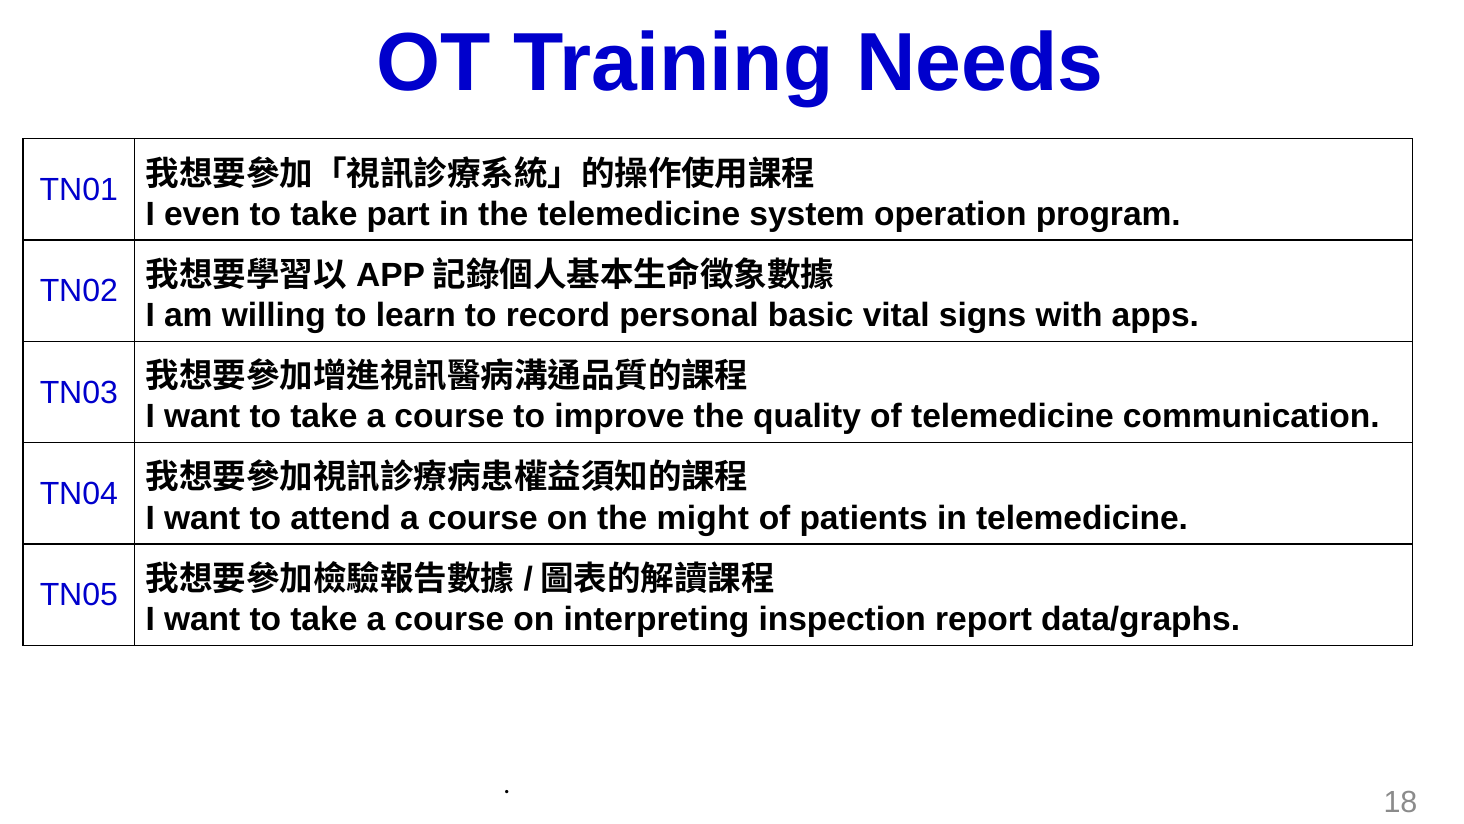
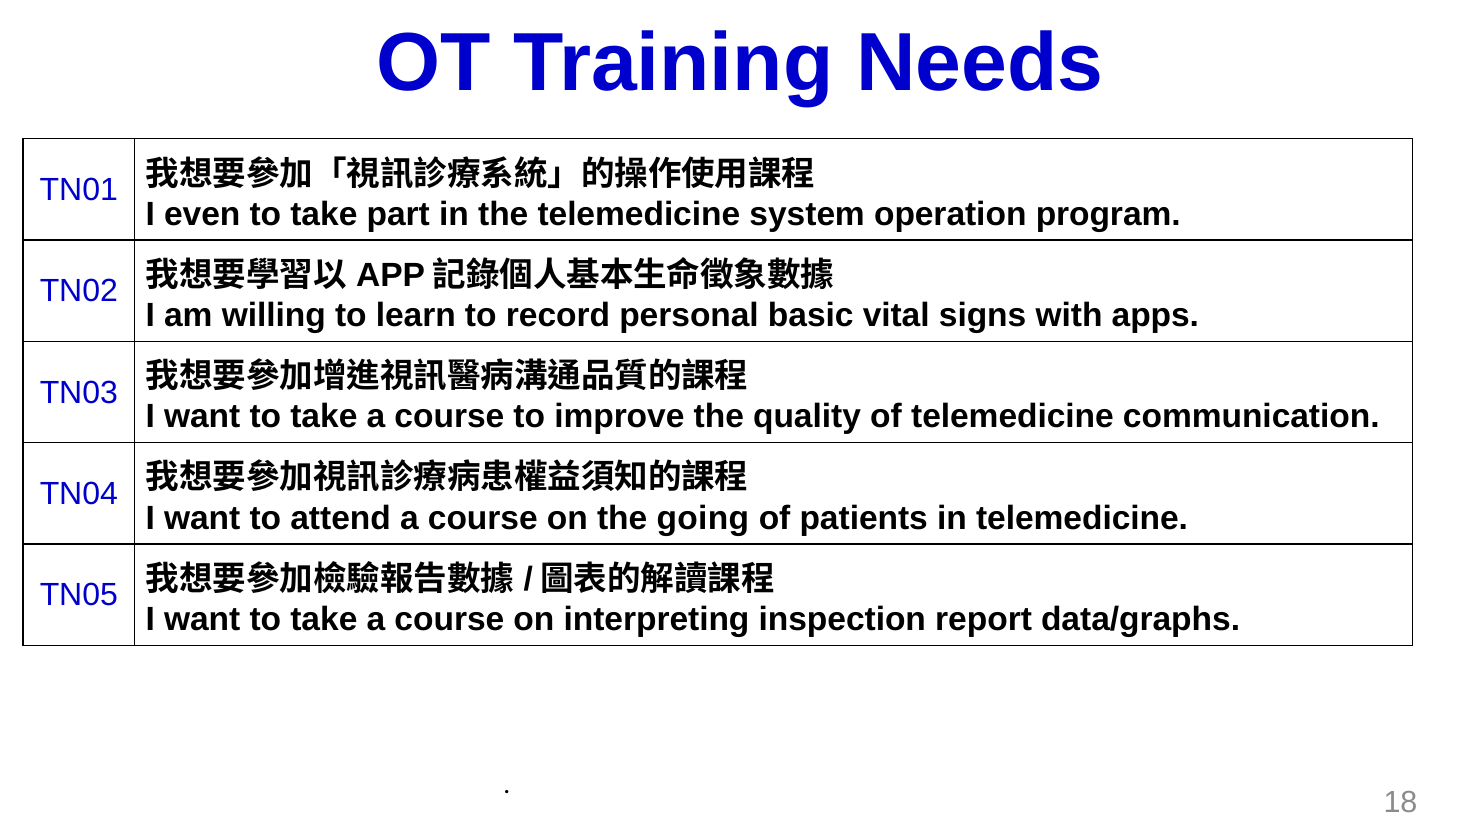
might: might -> going (703, 518)
